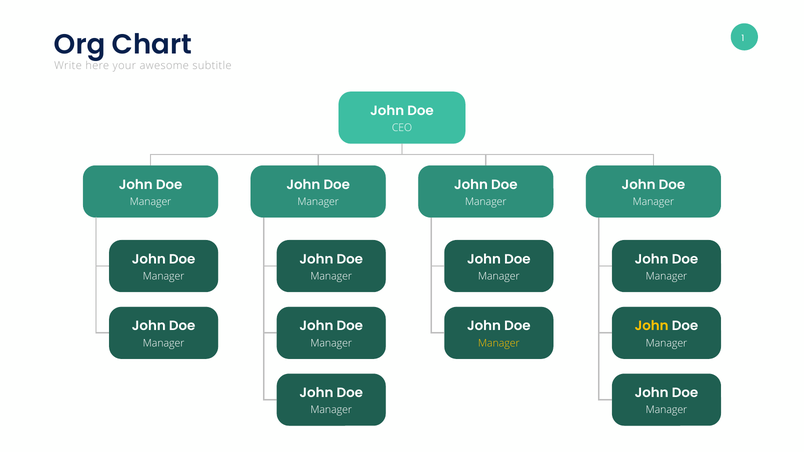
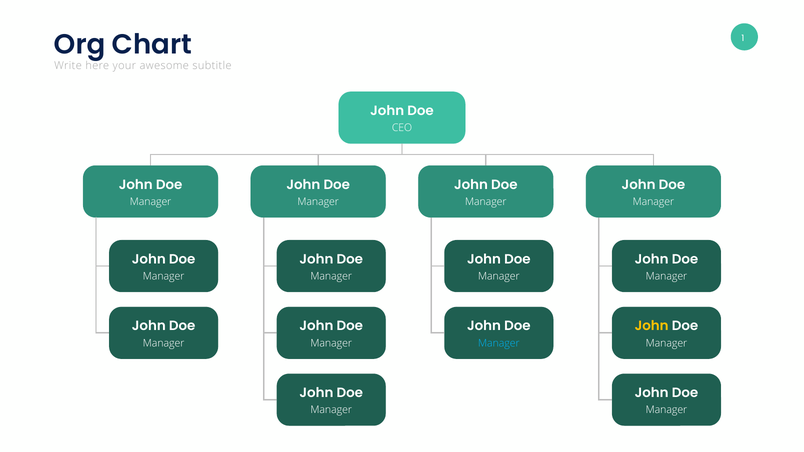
Manager colour: yellow -> light blue (499, 343)
